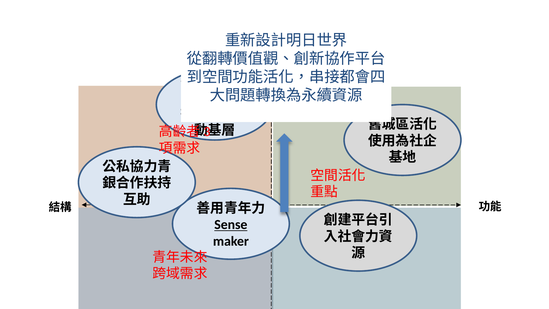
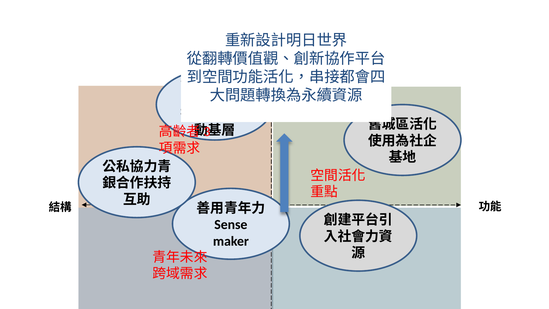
Sense underline: present -> none (231, 225)
